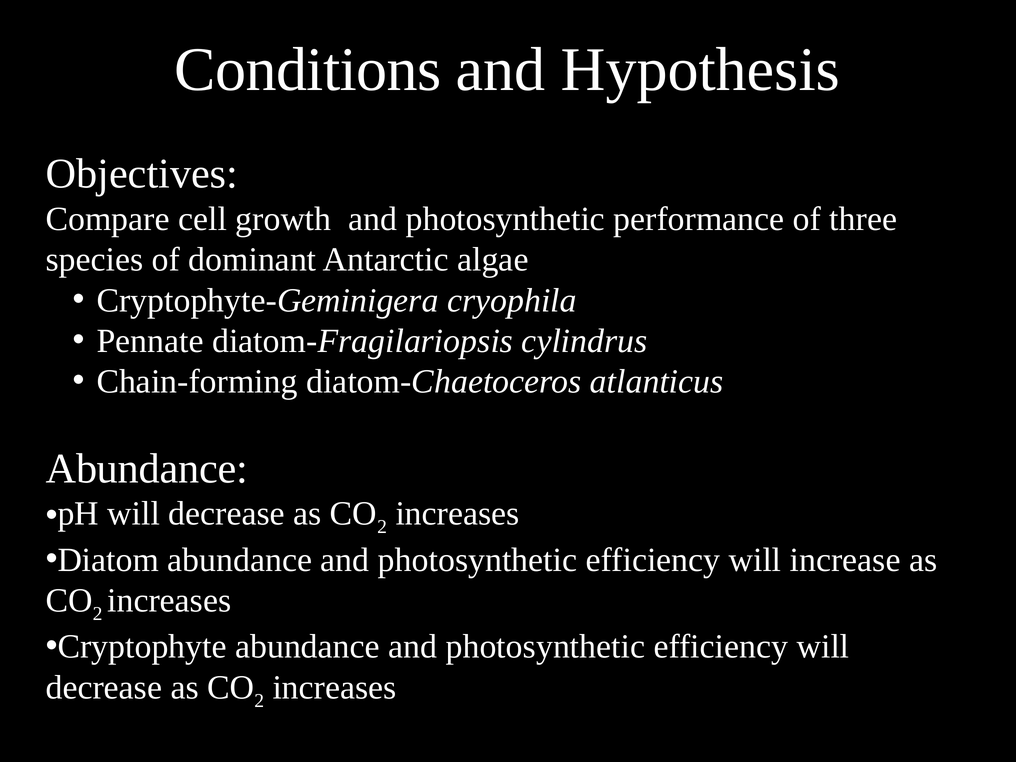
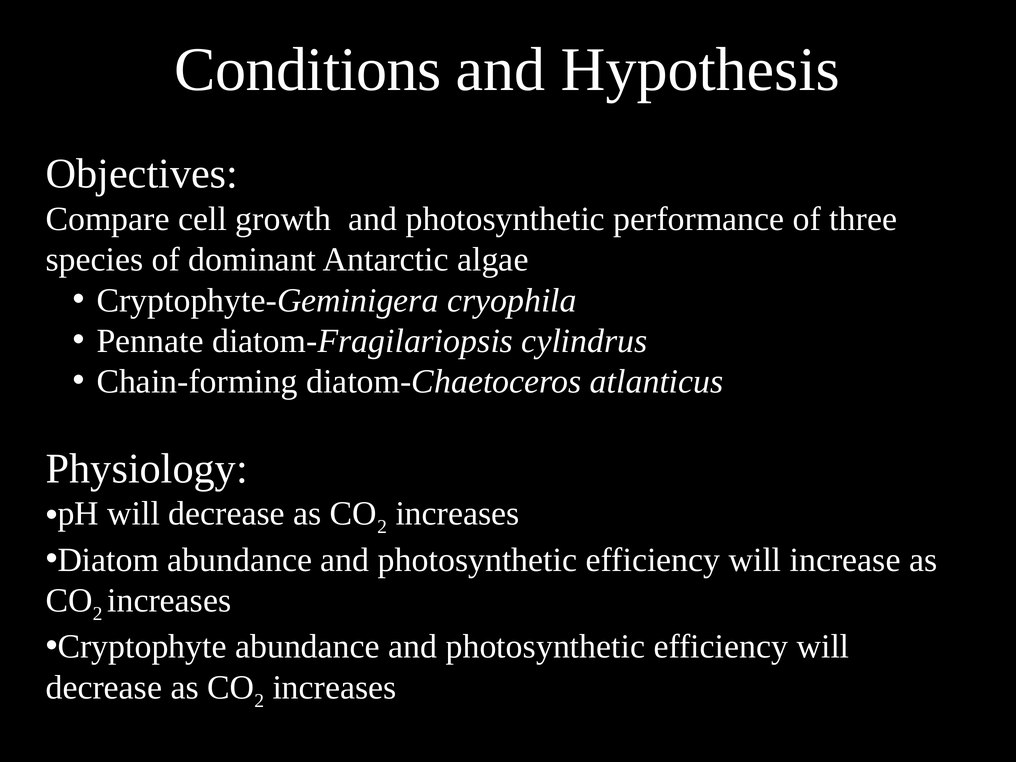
Abundance: Abundance -> Physiology (147, 469)
